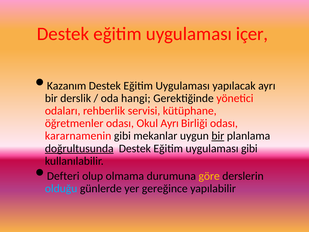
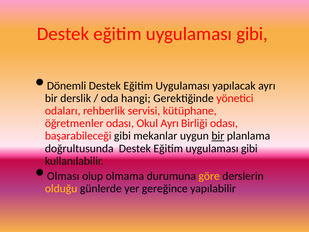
içer: içer -> gibi (252, 34)
Kazanım: Kazanım -> Dönemli (67, 86)
kararnamenin: kararnamenin -> başarabileceği (78, 136)
doğrultusunda underline: present -> none (79, 148)
Defteri: Defteri -> Olması (63, 176)
olduğu colour: light blue -> yellow (61, 188)
